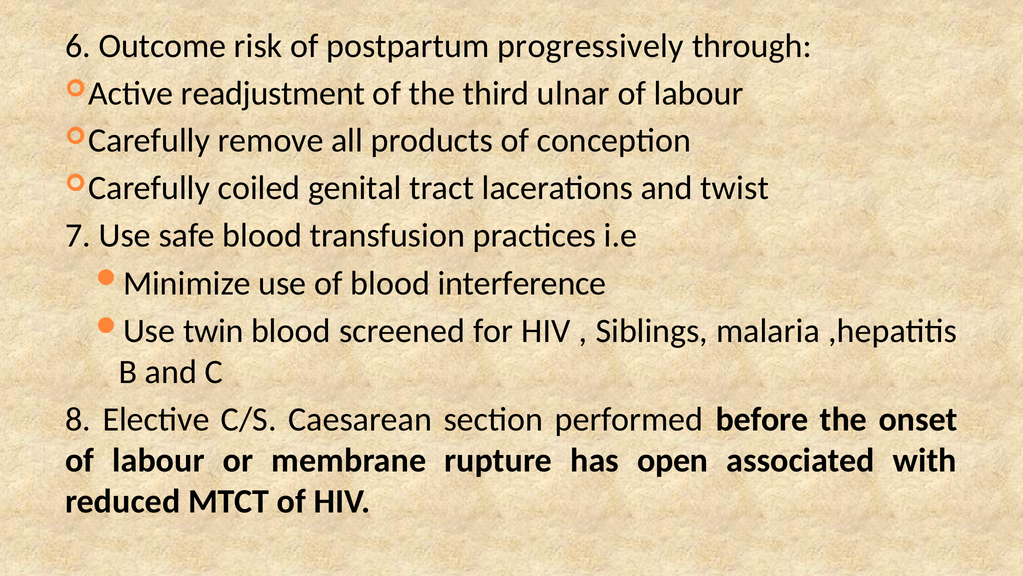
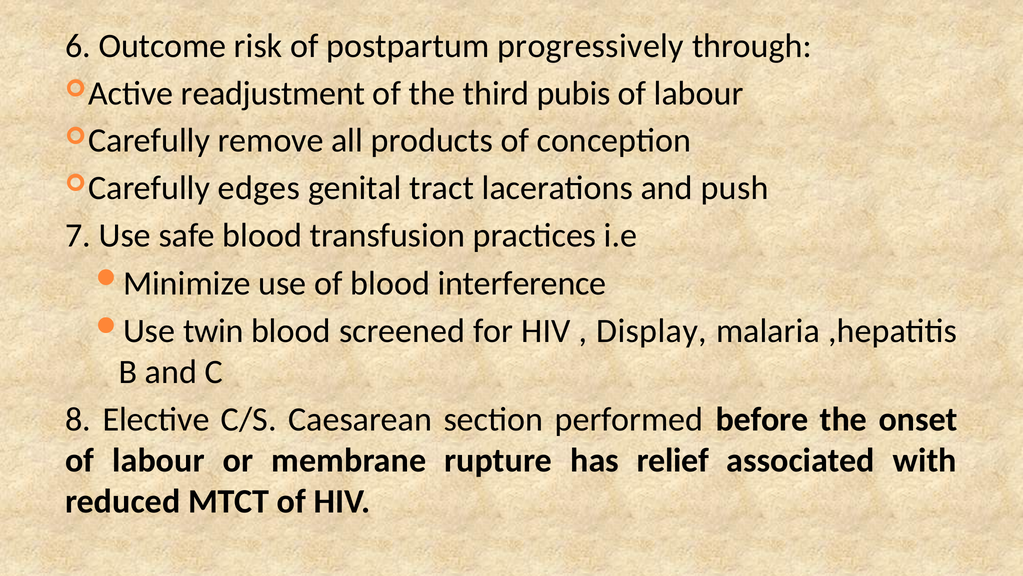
ulnar: ulnar -> pubis (574, 93)
coiled: coiled -> edges (259, 188)
twist: twist -> push (735, 188)
Siblings: Siblings -> Display (652, 331)
open: open -> relief (673, 460)
